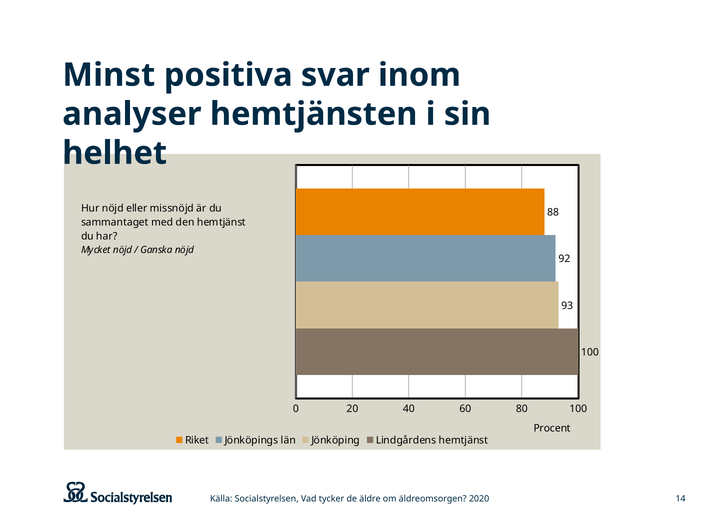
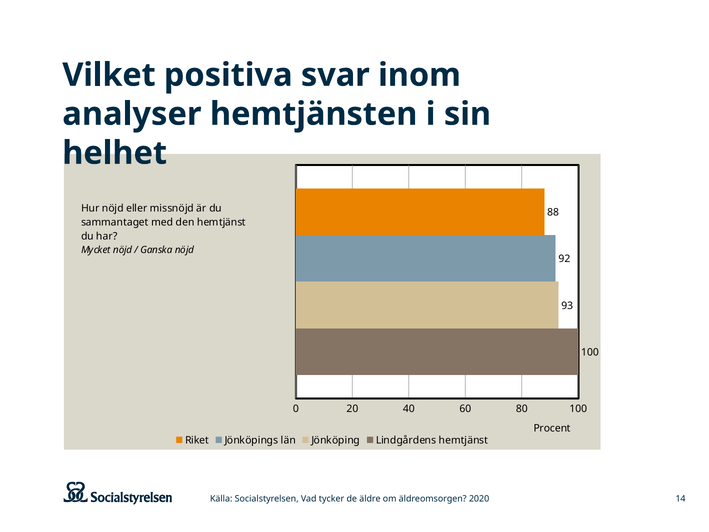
Minst: Minst -> Vilket (109, 75)
